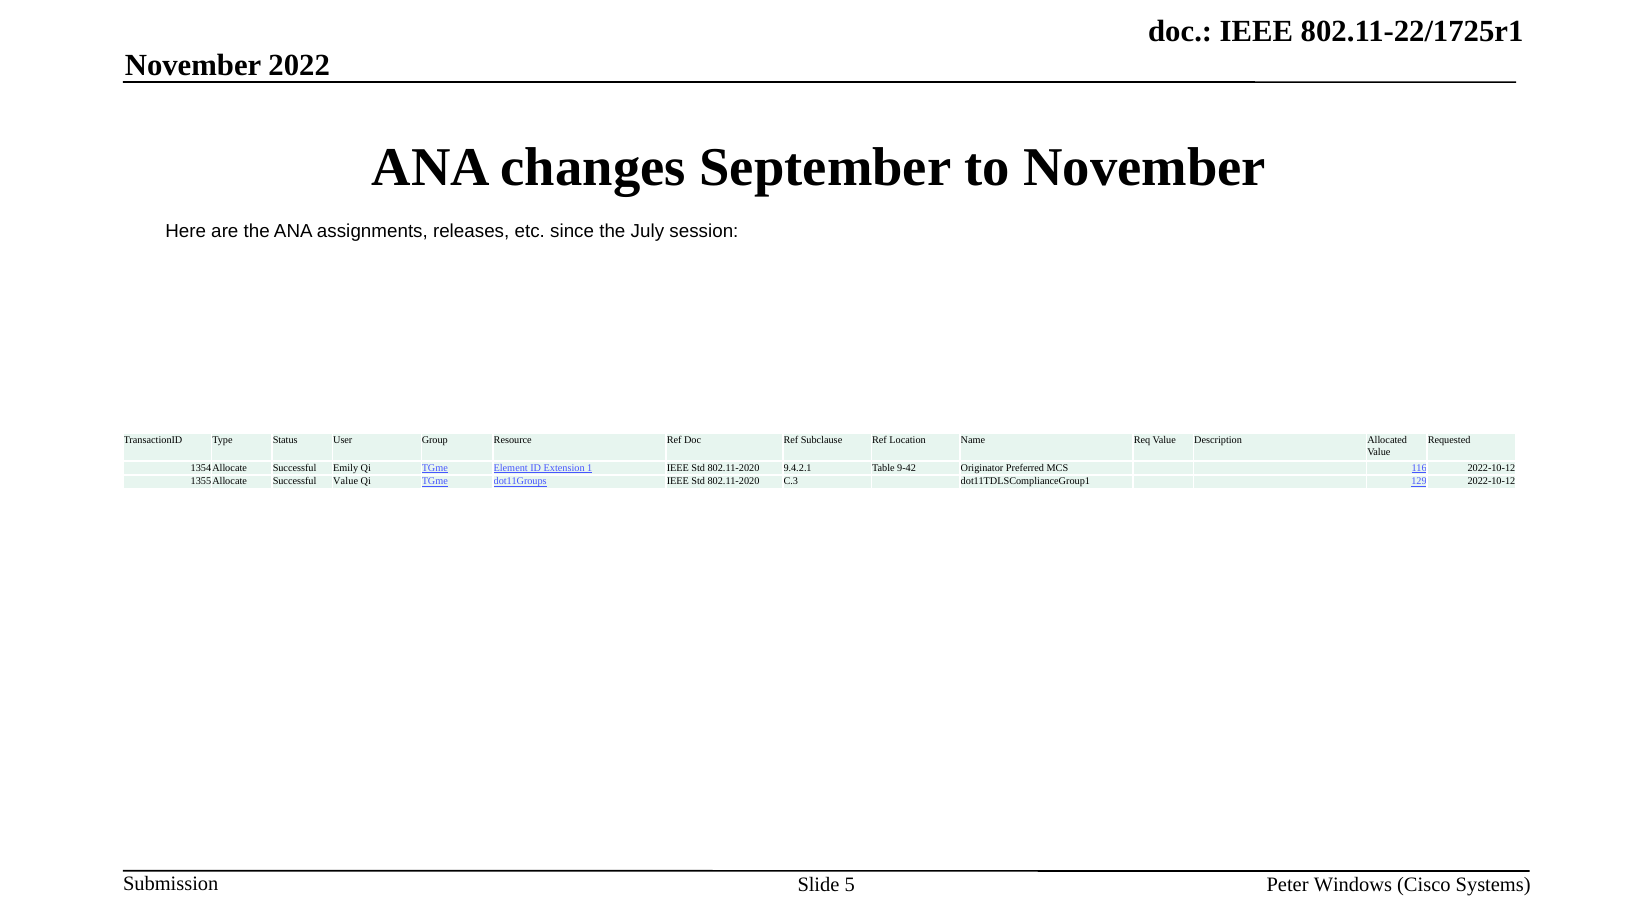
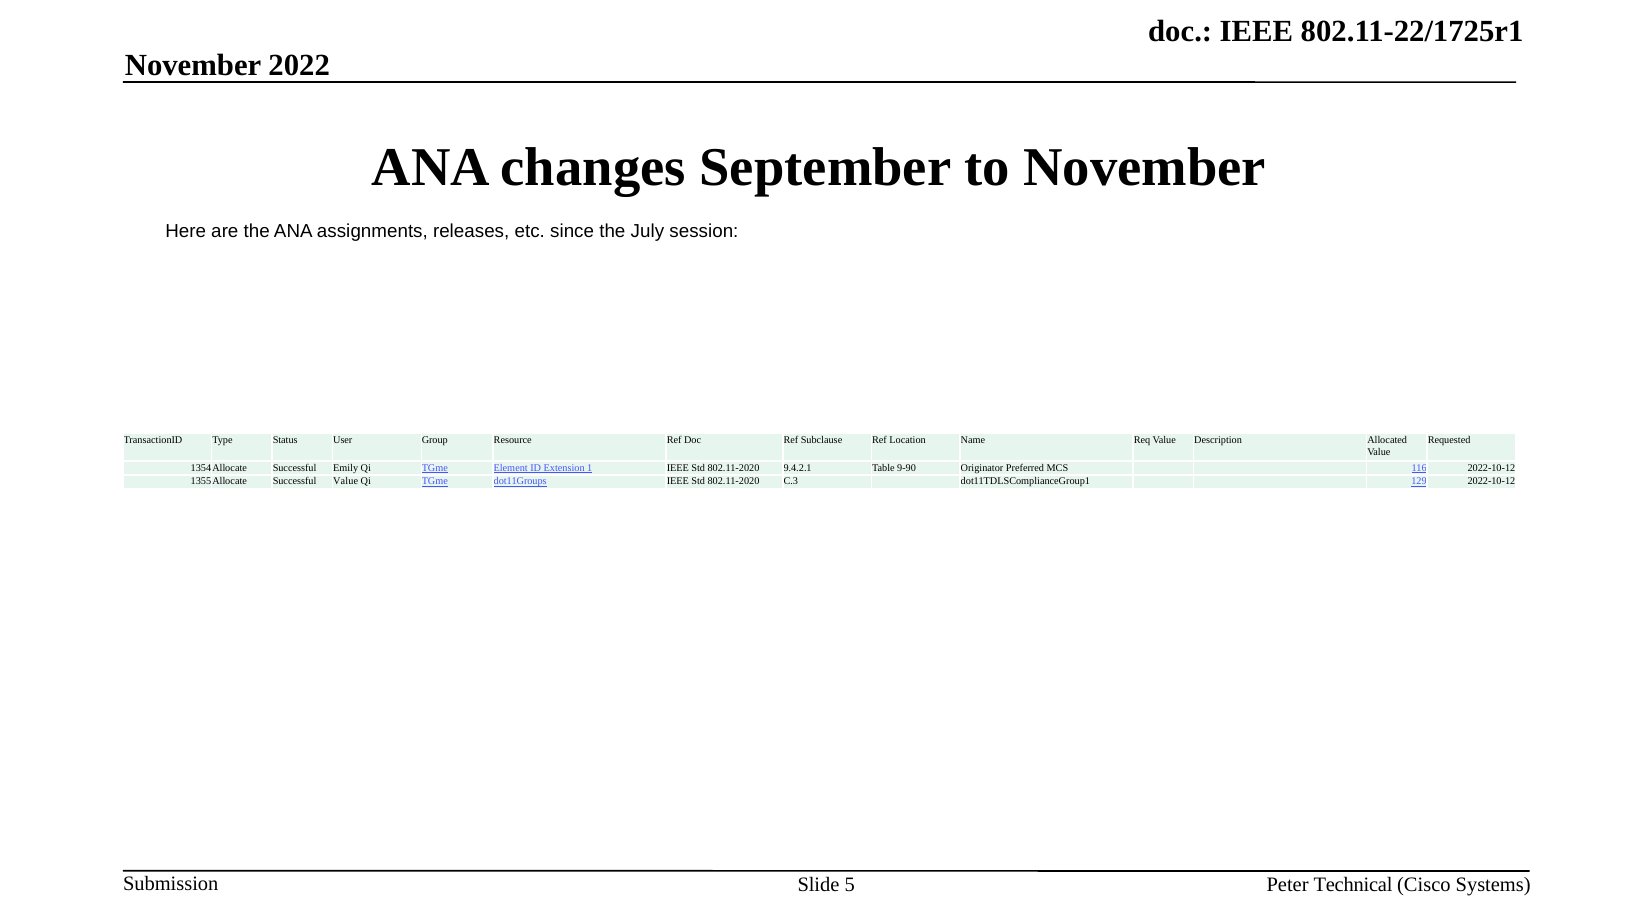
9-42: 9-42 -> 9-90 (907, 468)
Windows: Windows -> Technical (1353, 884)
